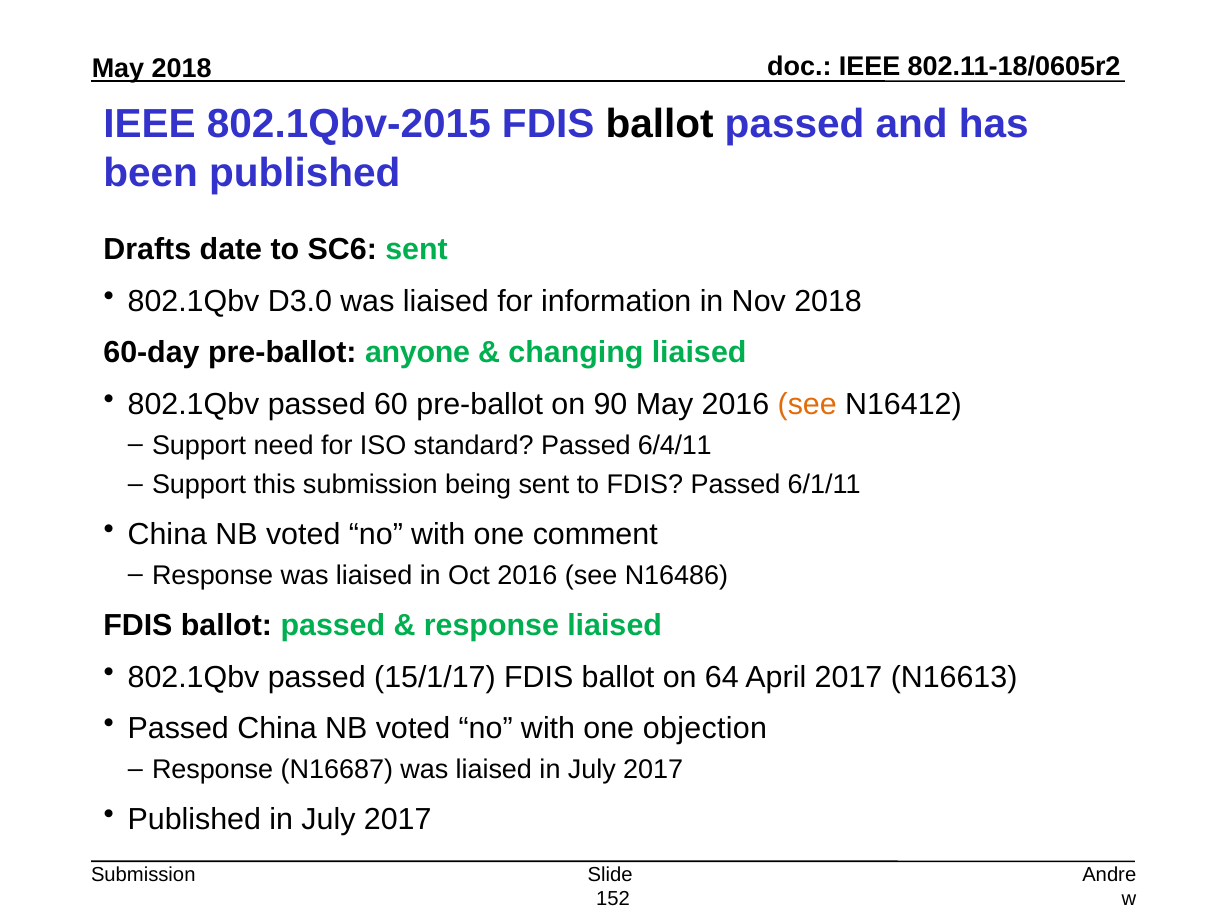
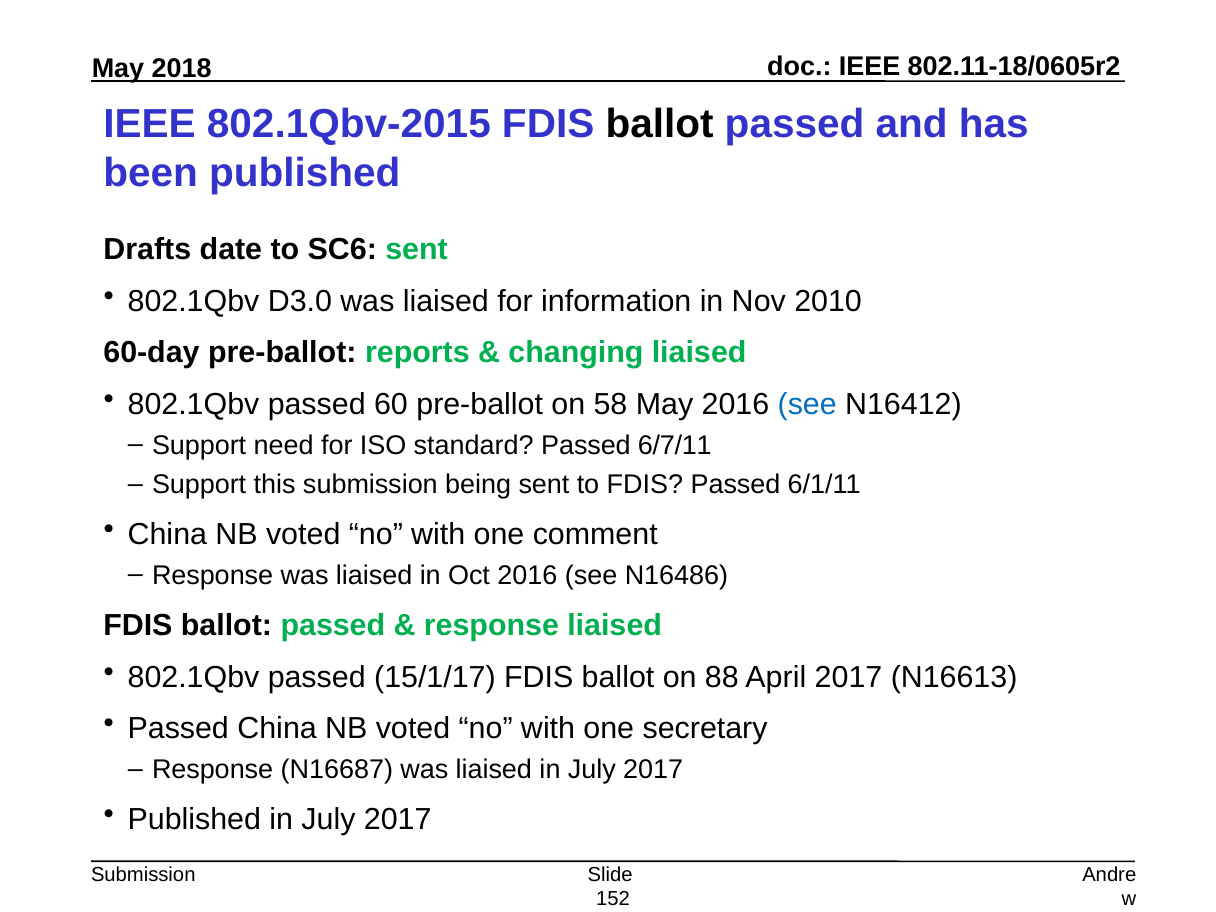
Nov 2018: 2018 -> 2010 (828, 301)
anyone: anyone -> reports (417, 353)
90: 90 -> 58 (610, 405)
see colour: orange -> blue (807, 405)
6/4/11: 6/4/11 -> 6/7/11 (675, 446)
64: 64 -> 88 (722, 677)
objection: objection -> secretary (705, 729)
